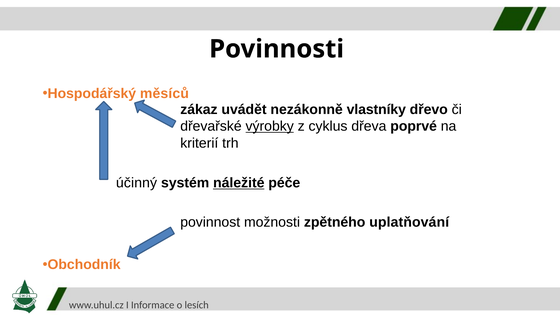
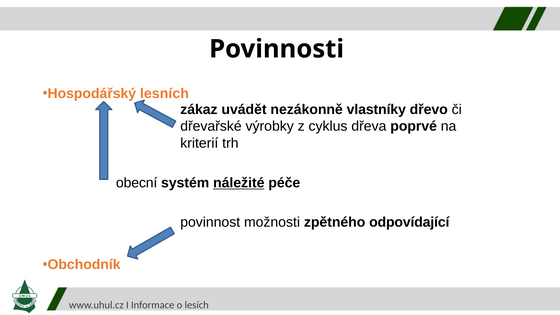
měsíců: měsíců -> lesních (164, 93)
výrobky underline: present -> none (270, 126)
účinný: účinný -> obecní (137, 183)
uplatňování: uplatňování -> odpovídající (409, 222)
